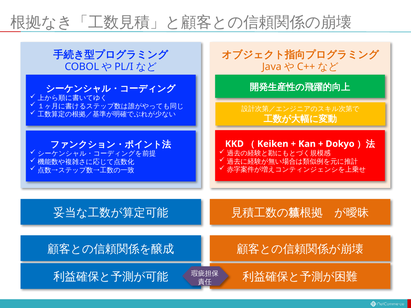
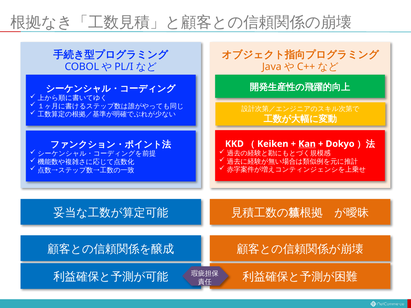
Kan underline: none -> present (307, 144)
